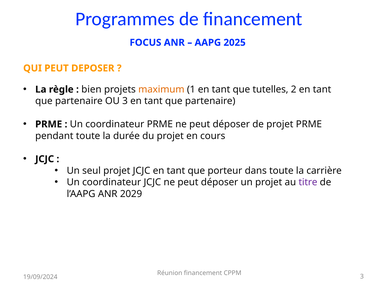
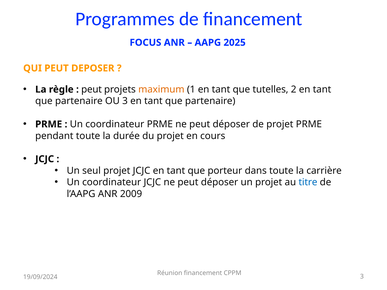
bien: bien -> peut (92, 90)
titre colour: purple -> blue (308, 182)
2029: 2029 -> 2009 (131, 194)
